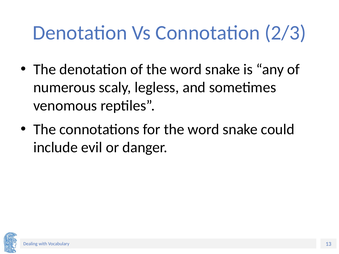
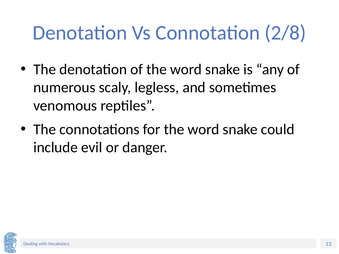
2/3: 2/3 -> 2/8 (285, 33)
